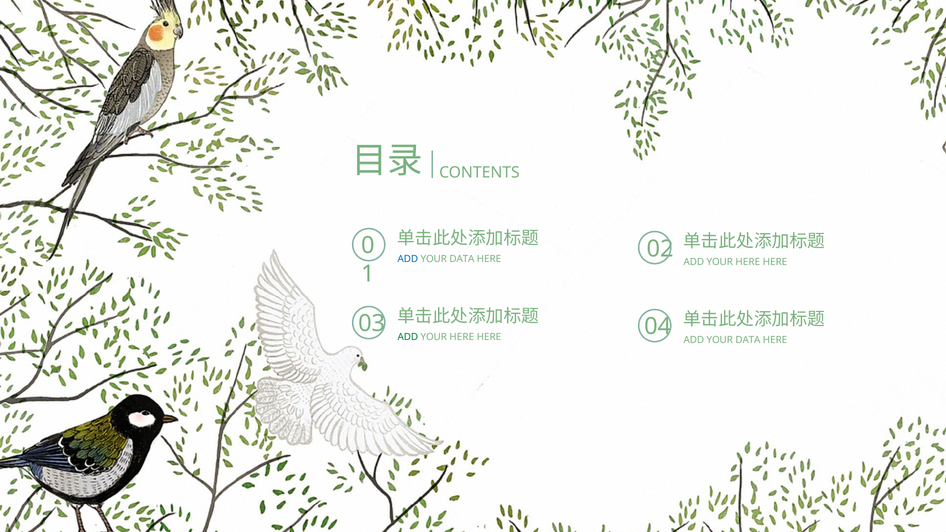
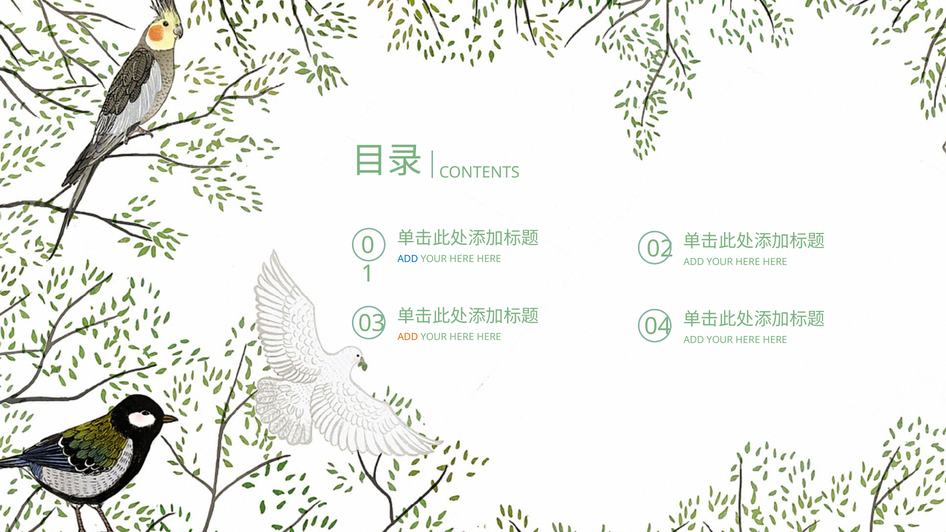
DATA: DATA -> HERE (462, 259)
ADD colour: green -> orange (408, 337)
DATA: DATA -> HERE (748, 340)
